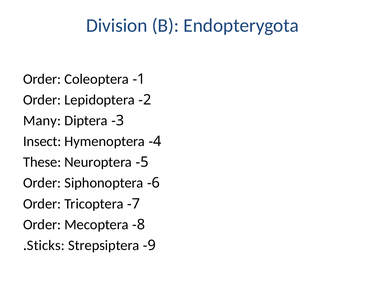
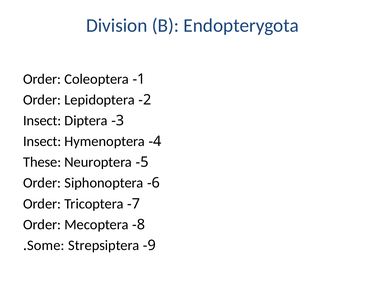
Many: Many -> Insect (42, 121)
Sticks: Sticks -> Some (46, 245)
